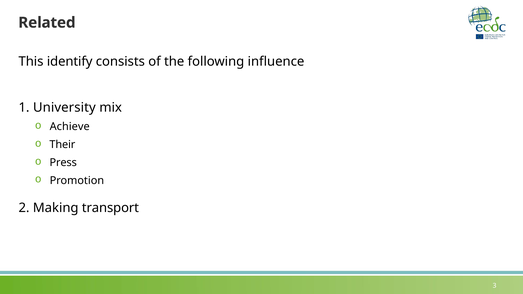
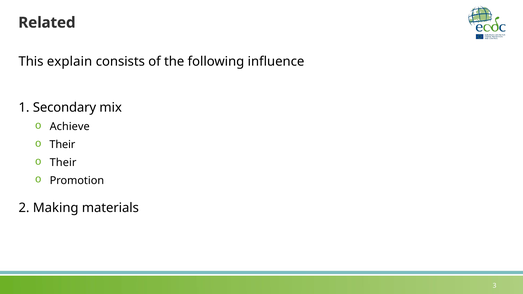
identify: identify -> explain (70, 62)
University: University -> Secondary (65, 108)
Press: Press -> Their (63, 163)
transport: transport -> materials (110, 208)
